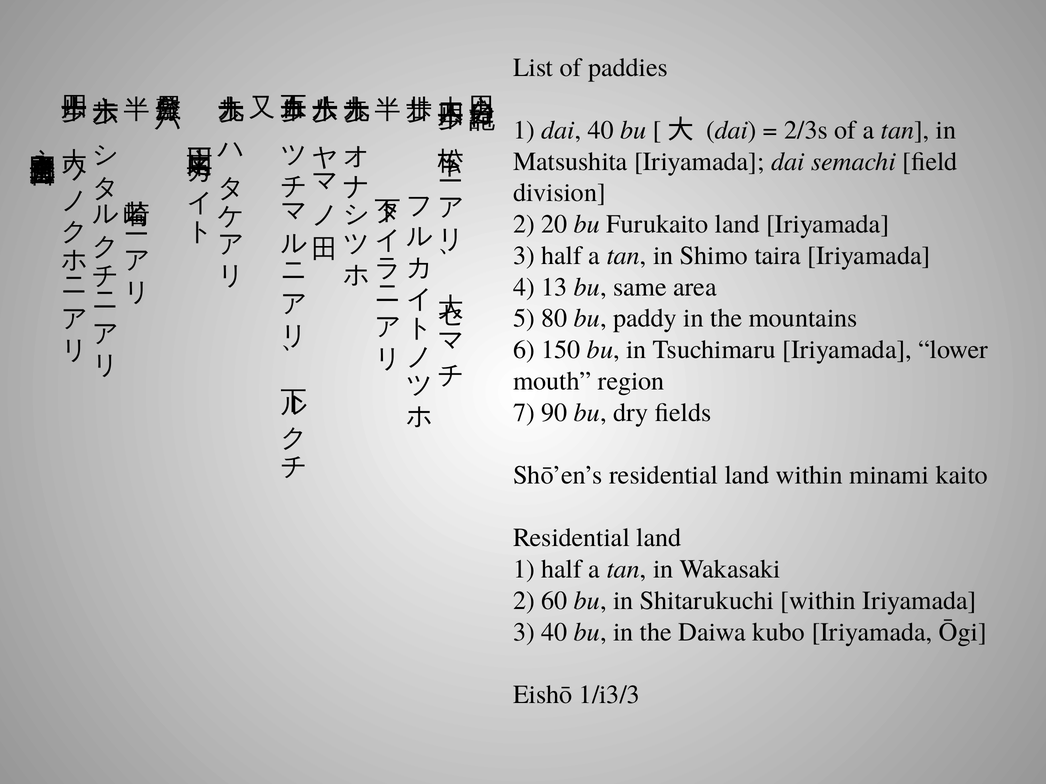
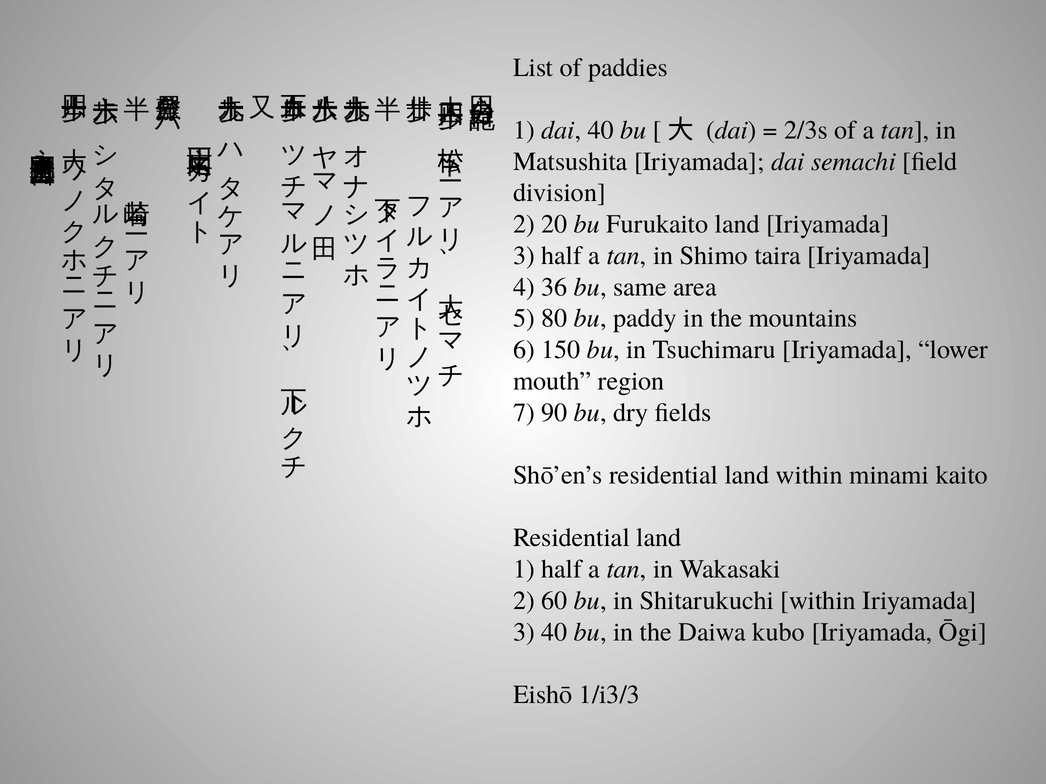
13: 13 -> 36 (554, 287)
